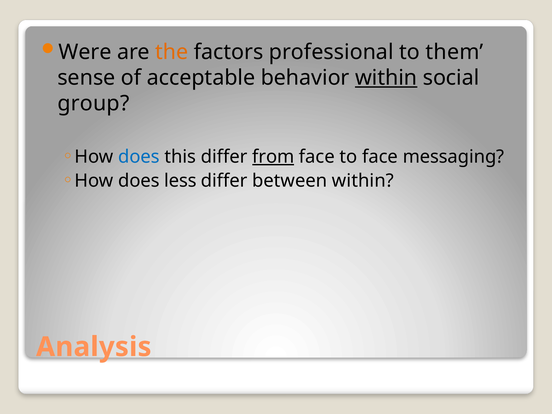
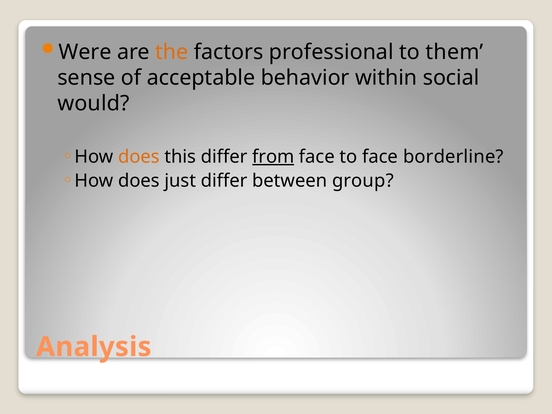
within underline: present -> none (386, 78)
group: group -> would (93, 103)
does colour: blue -> orange (139, 157)
messaging: messaging -> borderline (453, 157)
less: less -> just (180, 181)
between within: within -> group (363, 181)
